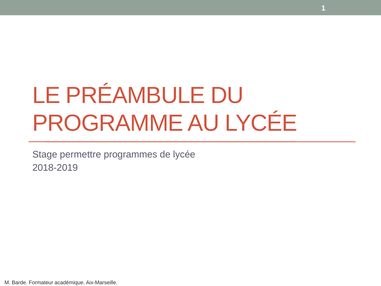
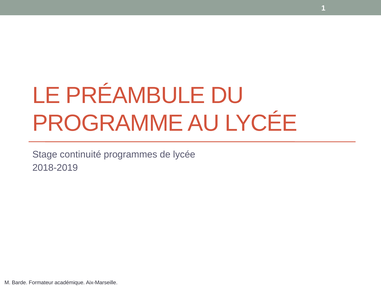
permettre: permettre -> continuité (80, 154)
